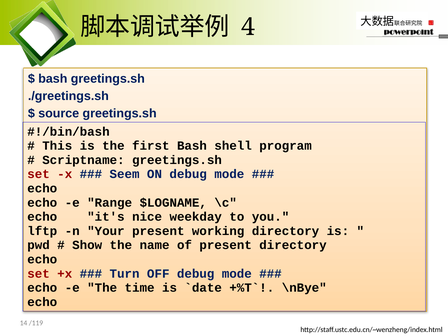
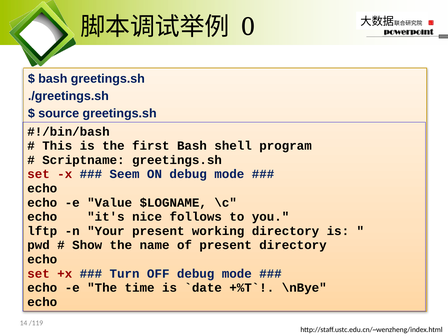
4: 4 -> 0 (248, 27)
Range: Range -> Value (110, 203)
weekday: weekday -> follows (196, 217)
